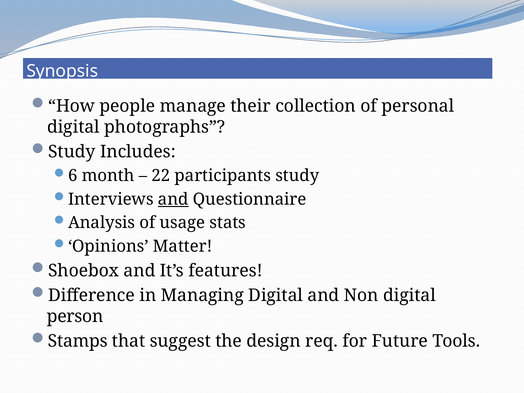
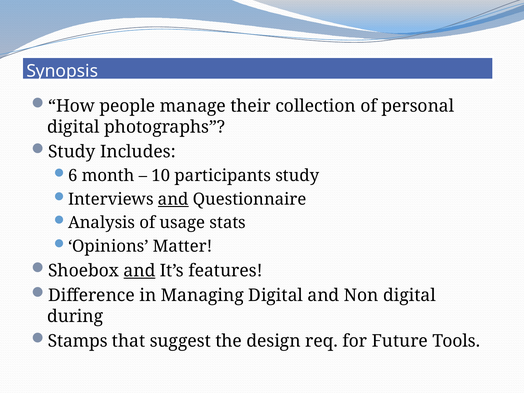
22: 22 -> 10 (161, 176)
and underline: none -> present (140, 271)
person: person -> during (75, 316)
